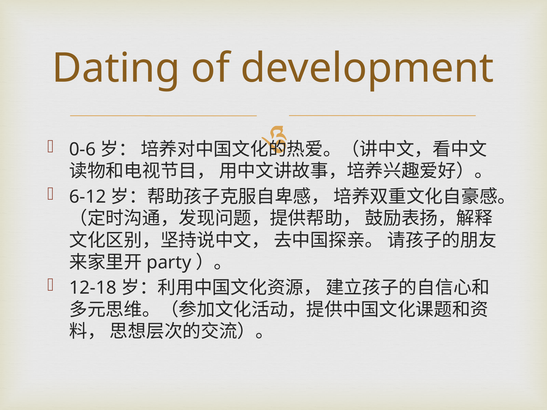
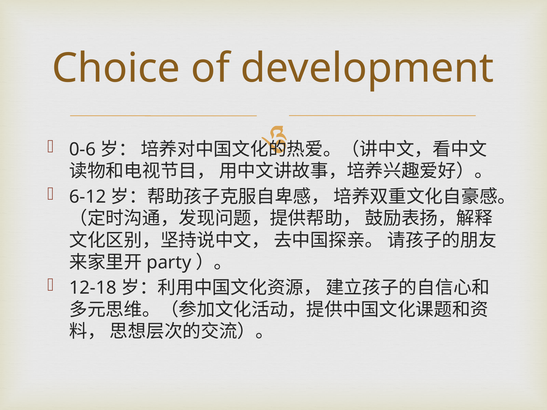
Dating: Dating -> Choice (116, 68)
